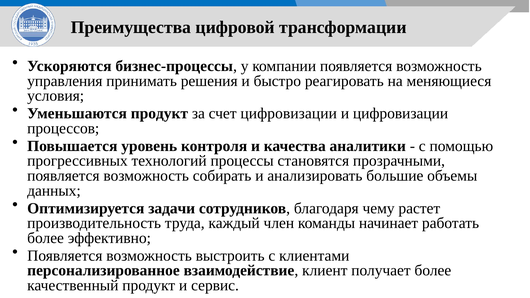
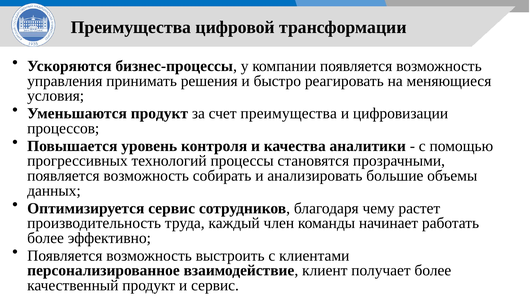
счет цифровизации: цифровизации -> преимущества (289, 114)
Оптимизируется задачи: задачи -> сервис (172, 208)
